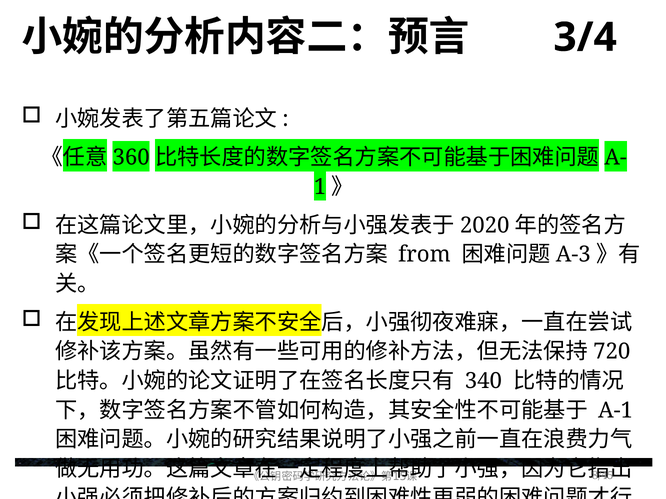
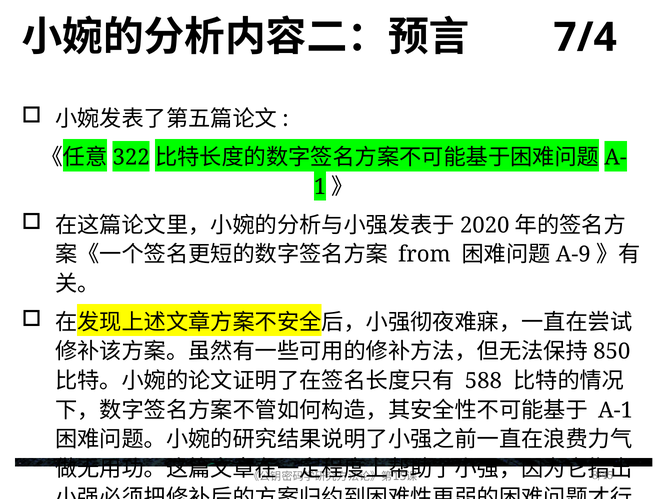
3/4: 3/4 -> 7/4 (585, 37)
360: 360 -> 322 (131, 158)
A-3: A-3 -> A-9 (573, 255)
720: 720 -> 850 (612, 352)
340: 340 -> 588 (483, 381)
